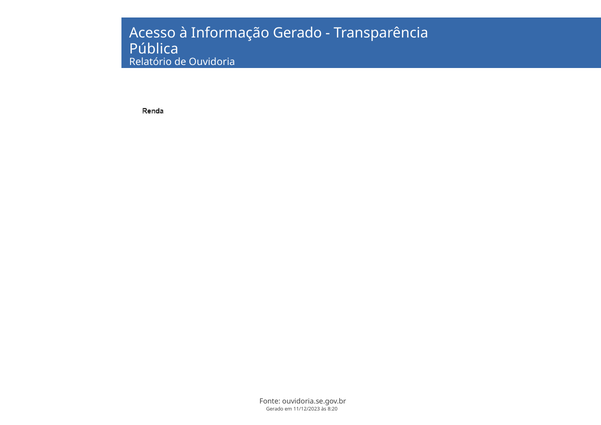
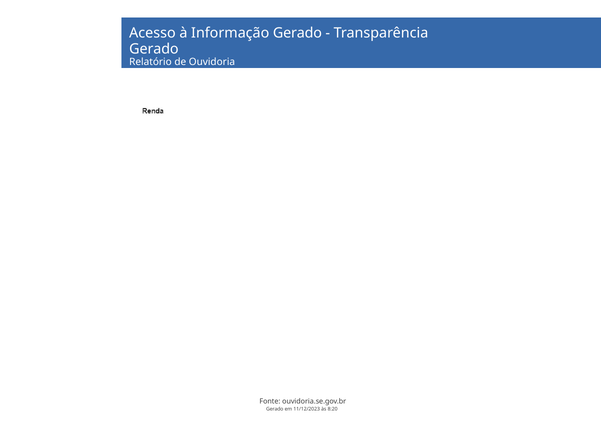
Pública: Pública -> Gerado (154, 49)
